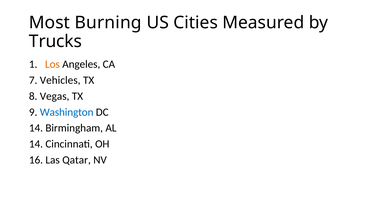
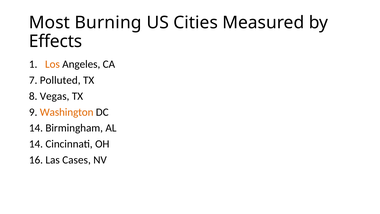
Trucks: Trucks -> Effects (56, 41)
Vehicles: Vehicles -> Polluted (60, 80)
Washington colour: blue -> orange (67, 112)
Qatar: Qatar -> Cases (77, 160)
